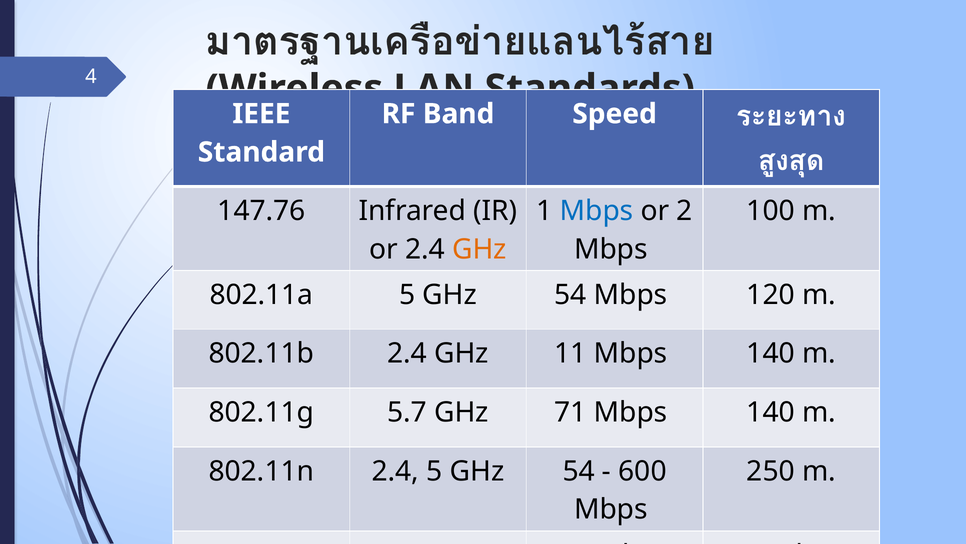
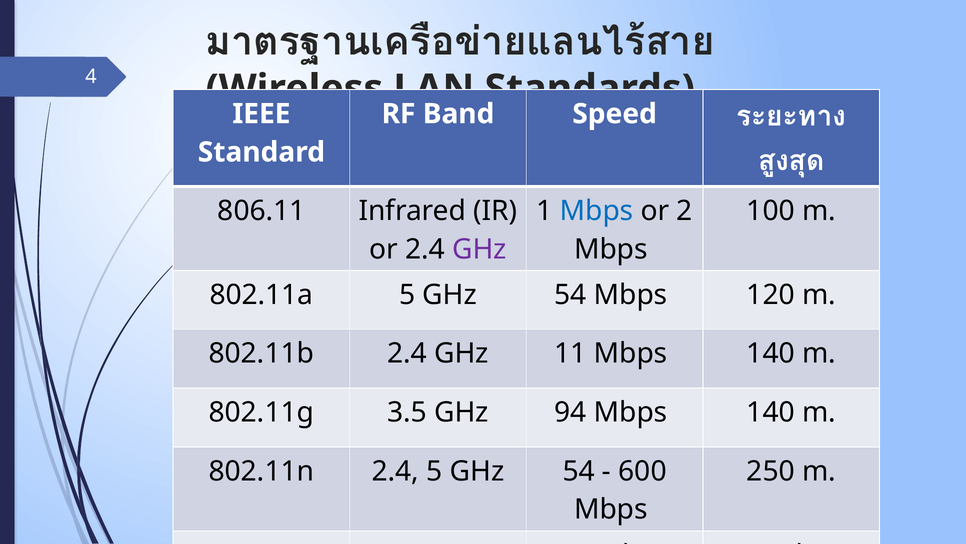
147.76: 147.76 -> 806.11 (261, 211)
GHz colour: orange -> purple (479, 249)
5.7: 5.7 -> 3.5 (407, 412)
71: 71 -> 94 (570, 412)
